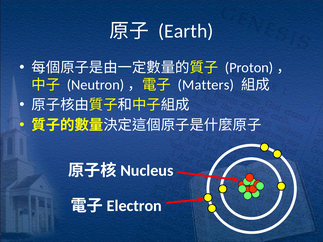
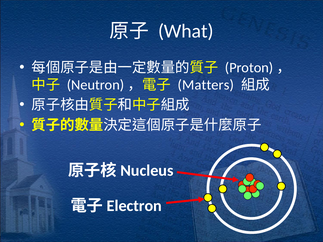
Earth: Earth -> What (186, 31)
